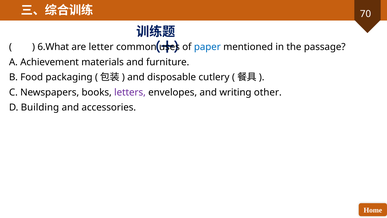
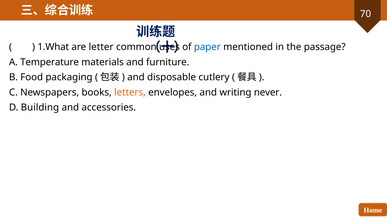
6.What: 6.What -> 1.What (53, 47)
Achievement: Achievement -> Temperature (50, 62)
letters colour: purple -> orange (130, 92)
other: other -> never (268, 92)
